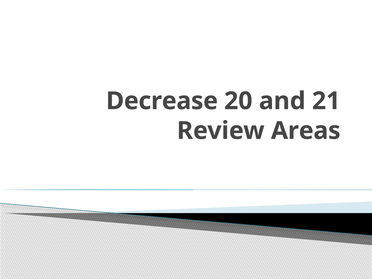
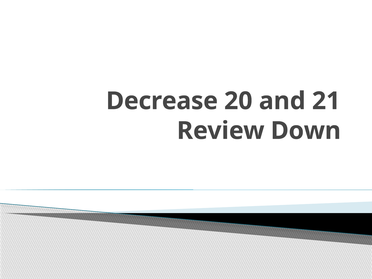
Areas: Areas -> Down (306, 131)
